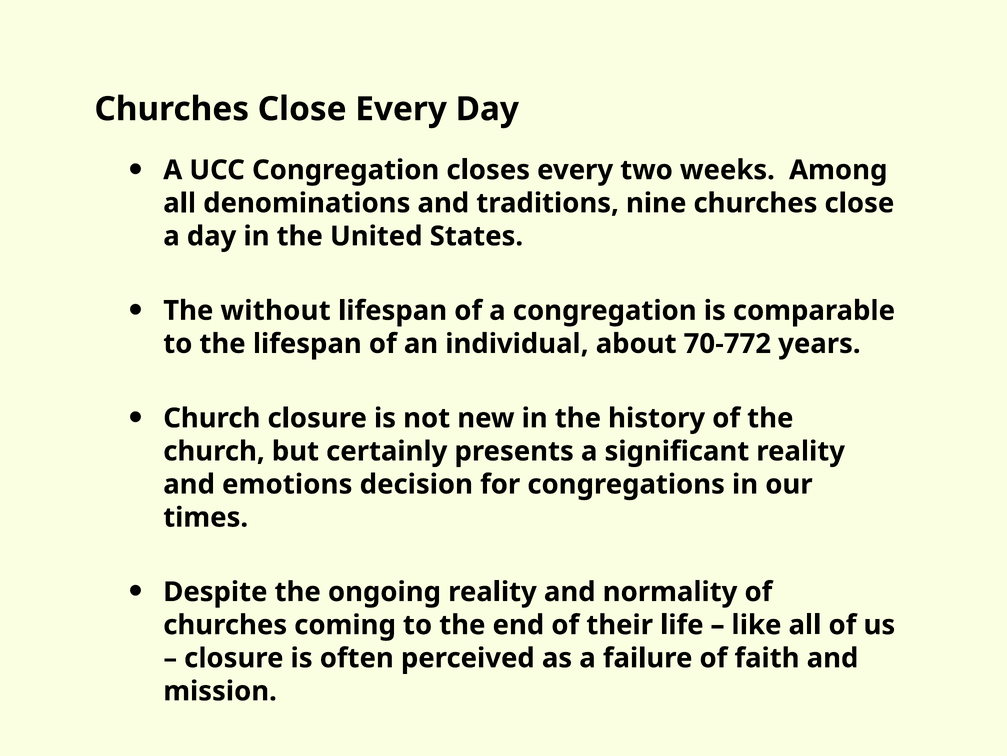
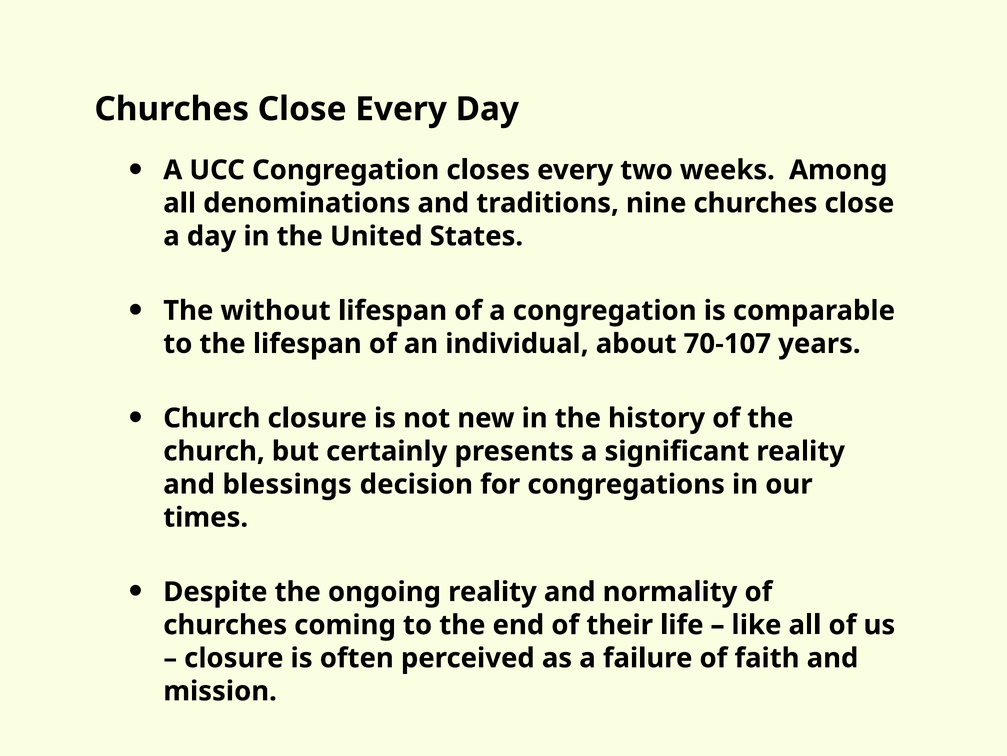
70-772: 70-772 -> 70-107 (727, 343)
emotions: emotions -> blessings (287, 484)
